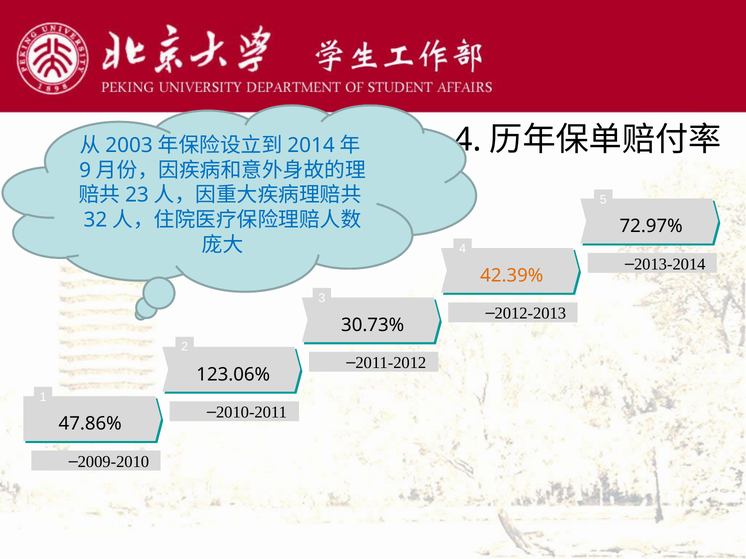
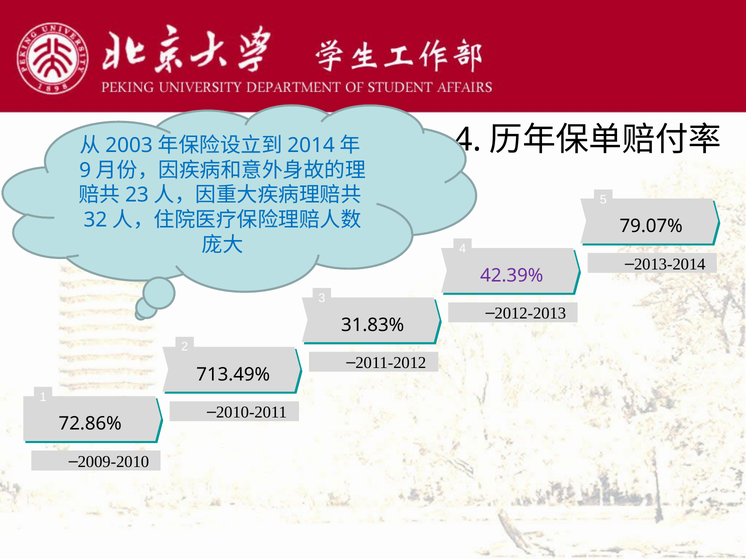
72.97%: 72.97% -> 79.07% (651, 226)
42.39% colour: orange -> purple (512, 276)
30.73%: 30.73% -> 31.83% (373, 325)
123.06%: 123.06% -> 713.49% (233, 375)
47.86%: 47.86% -> 72.86% (90, 424)
